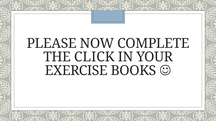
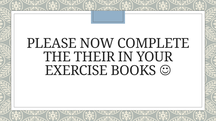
CLICK: CLICK -> THEIR (94, 57)
